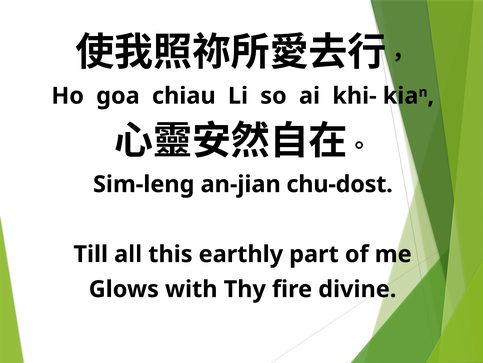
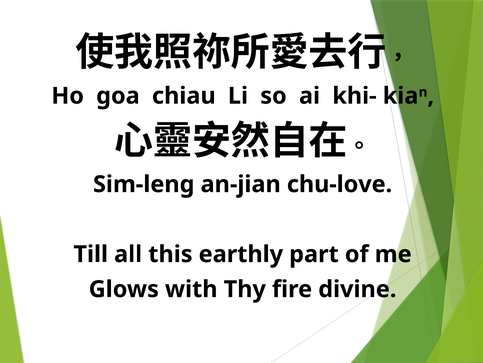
chu-dost: chu-dost -> chu-love (340, 184)
